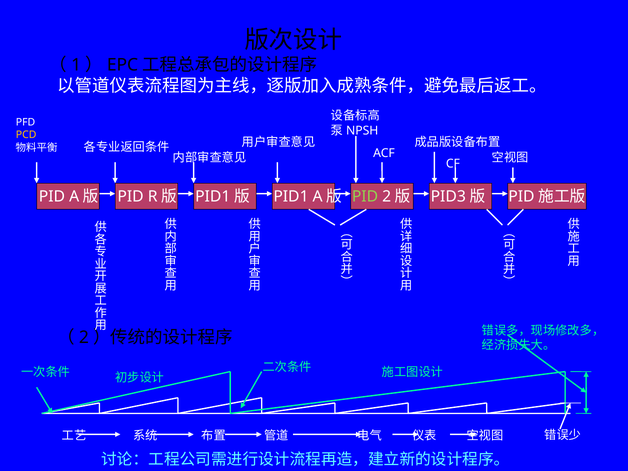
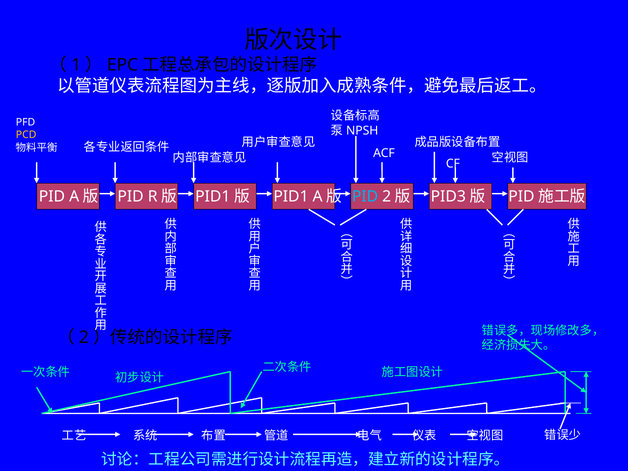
PID colour: light green -> light blue (365, 197)
